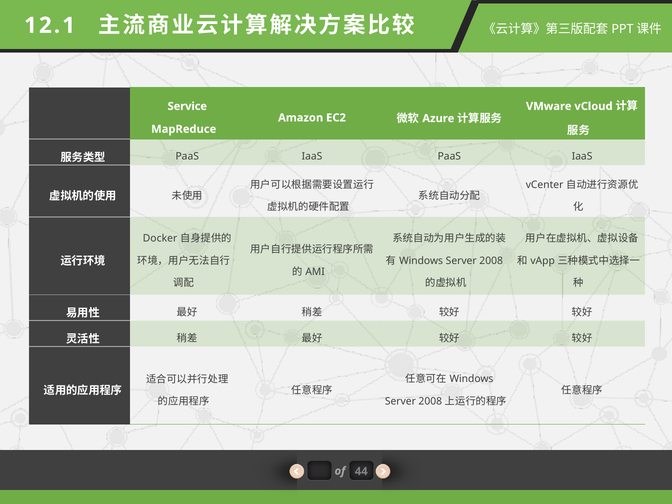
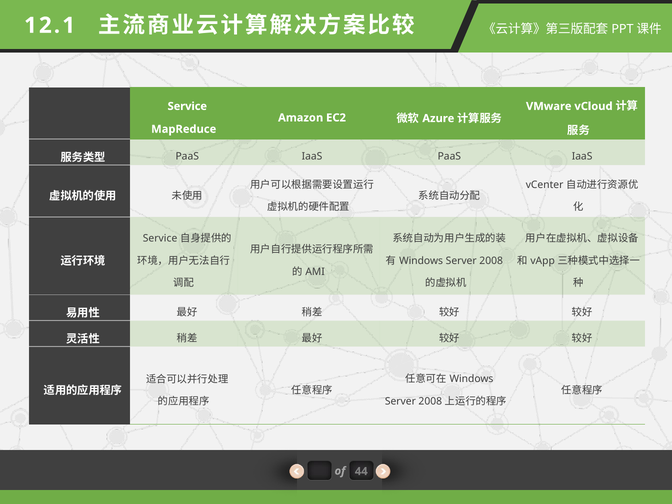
Docker: Docker -> Service (160, 238)
